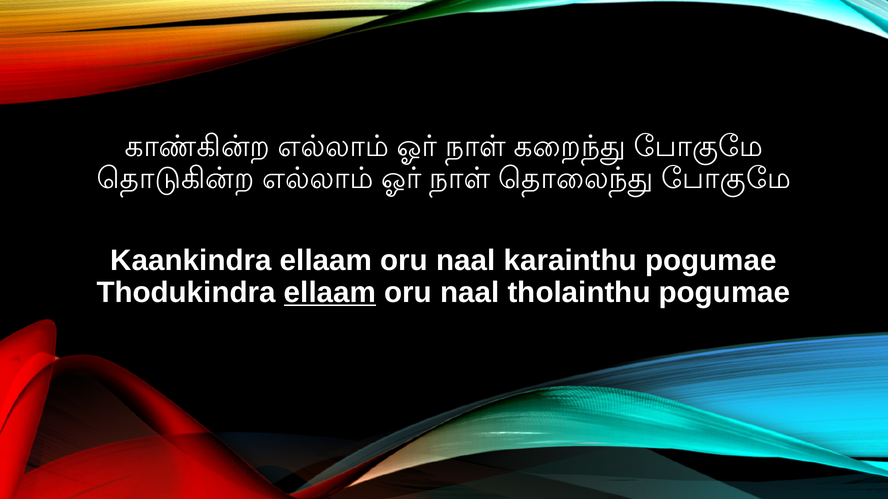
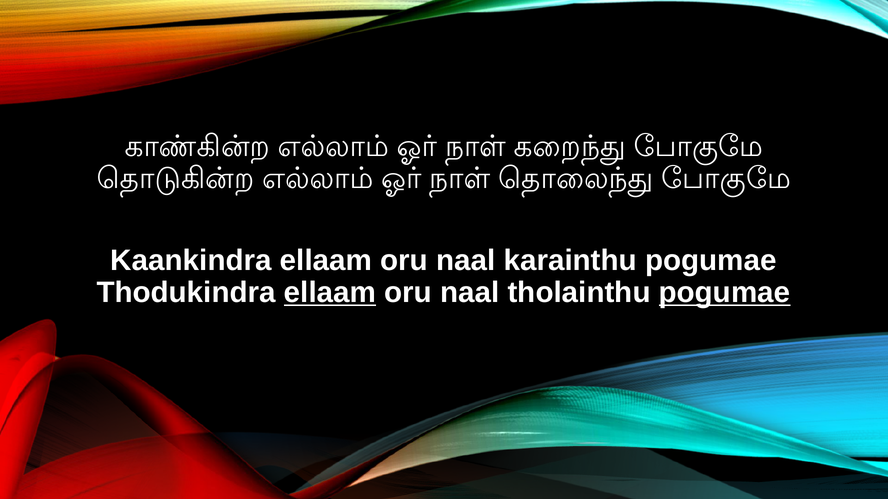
pogumae underline: none -> present (725, 293)
